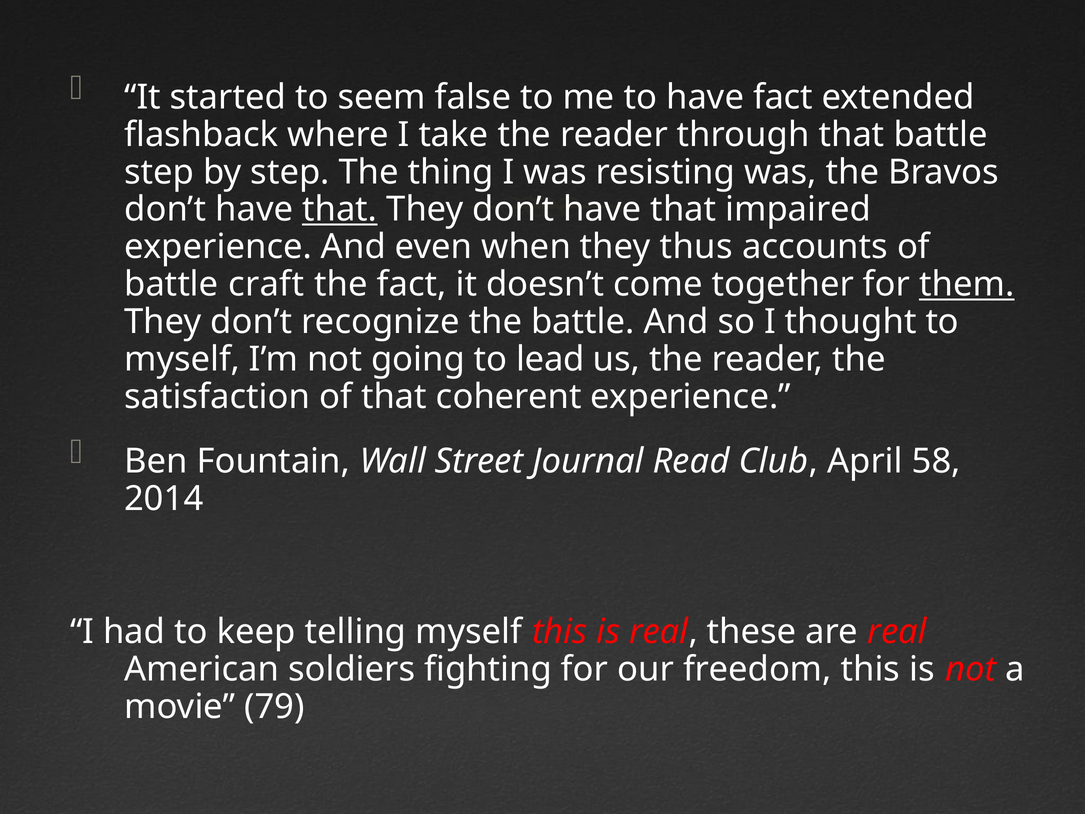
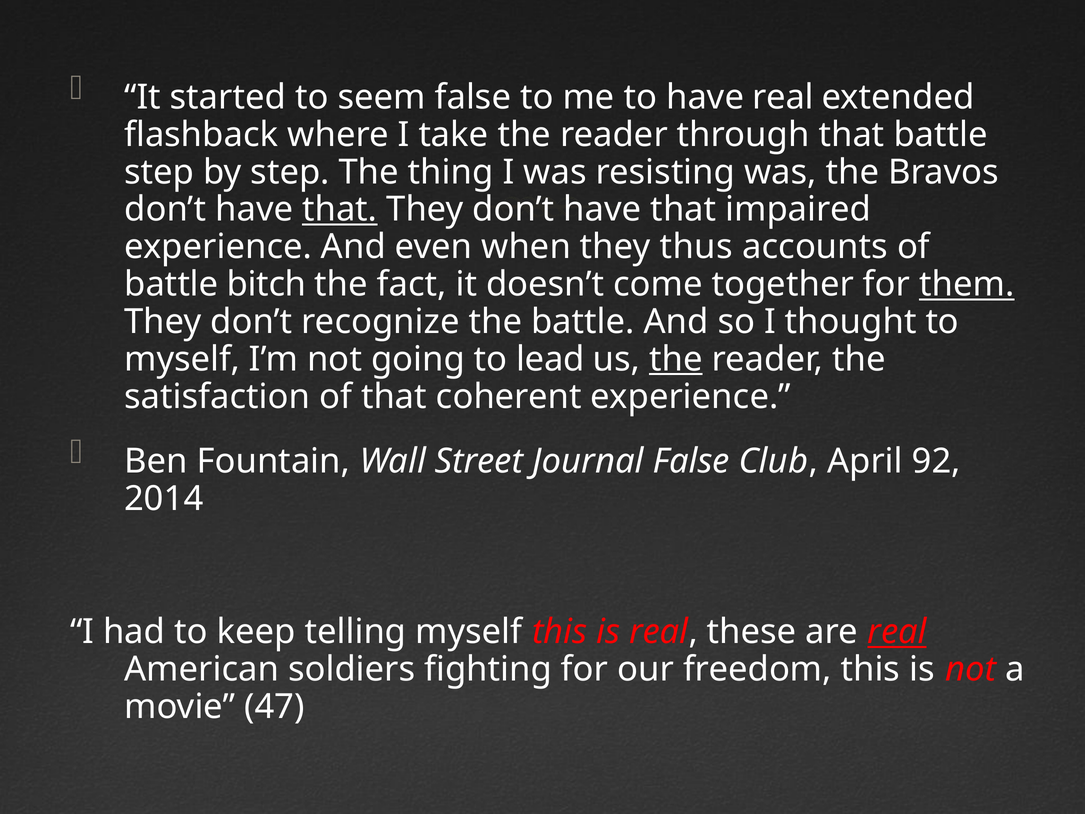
have fact: fact -> real (783, 97)
craft: craft -> bitch (267, 284)
the underline: none -> present (676, 359)
Journal Read: Read -> False (691, 461)
58: 58 -> 92 (936, 461)
real underline: none -> present (897, 632)
79: 79 -> 47 (274, 707)
